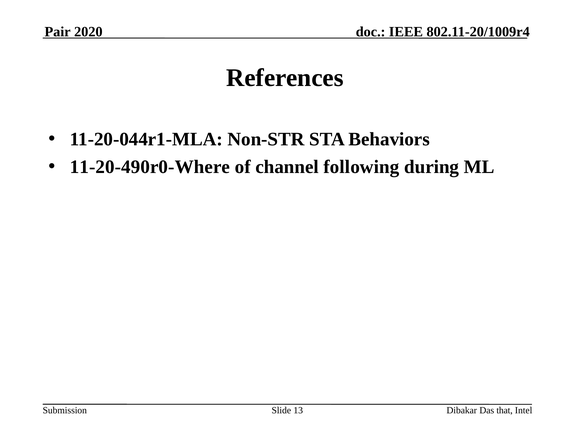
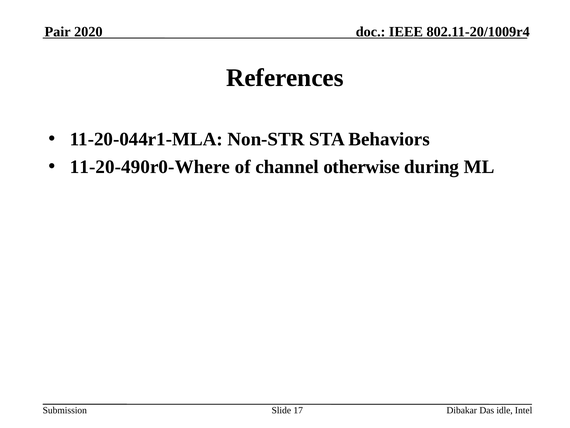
following: following -> otherwise (362, 167)
13: 13 -> 17 (298, 410)
that: that -> idle (505, 410)
